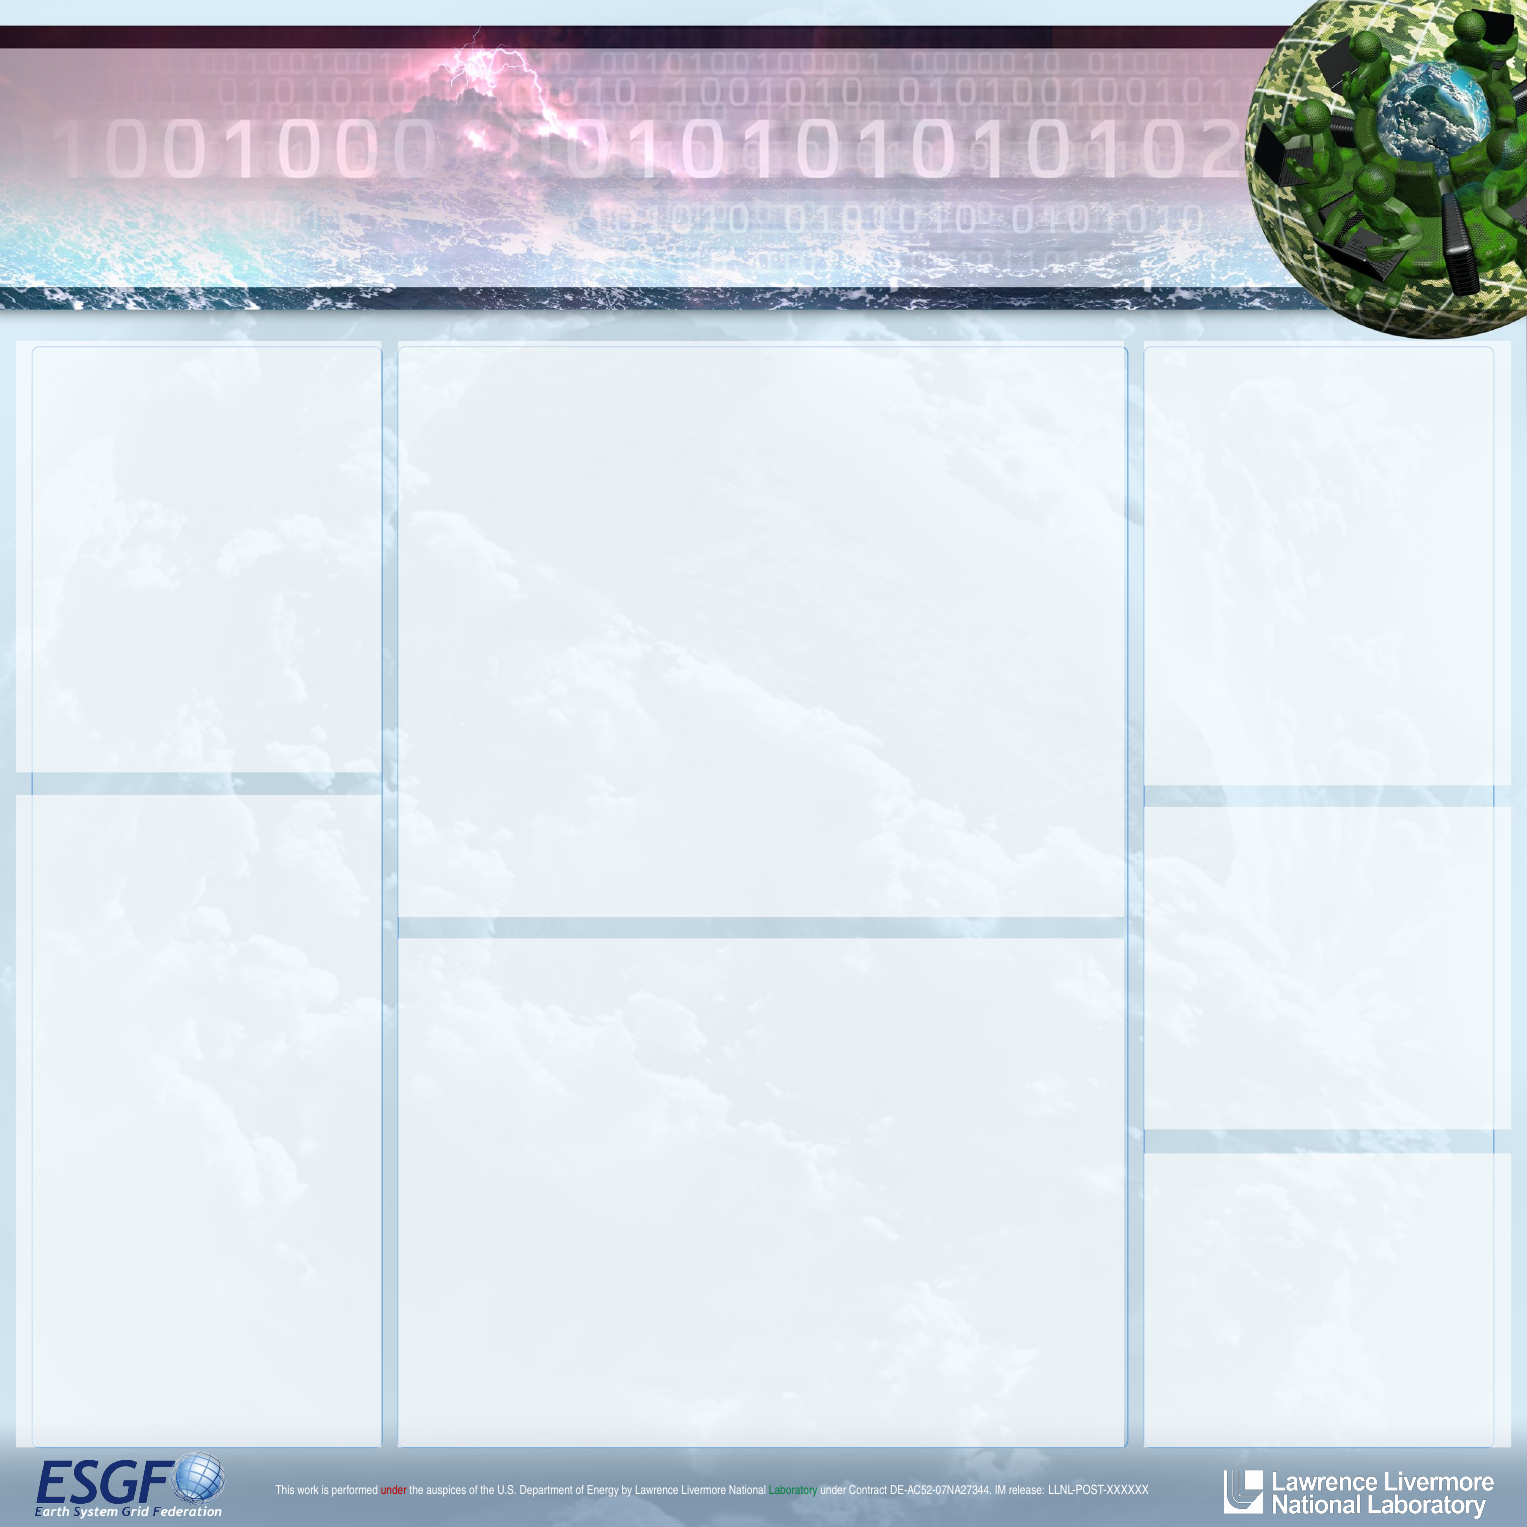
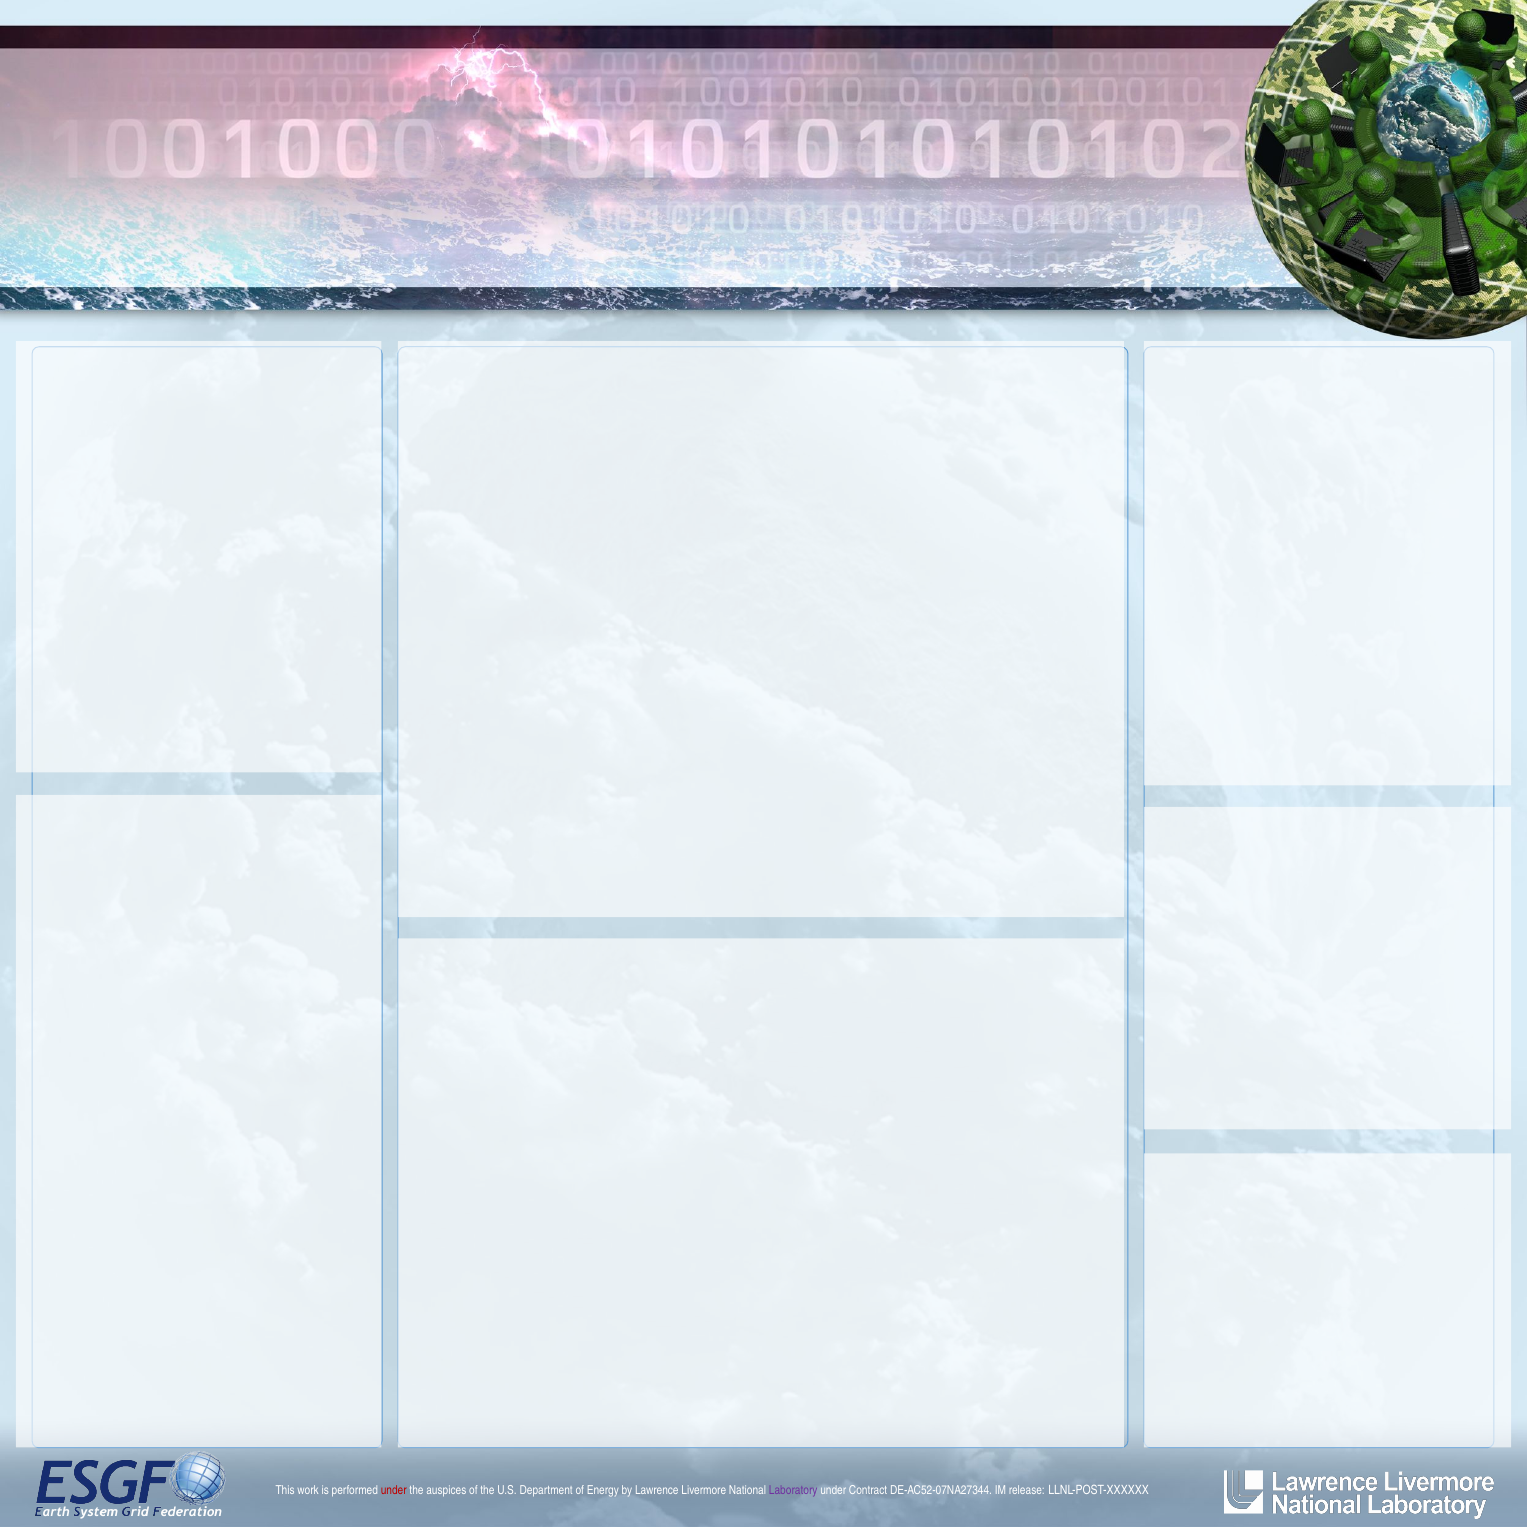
Laboratory colour: green -> purple (793, 1490)
